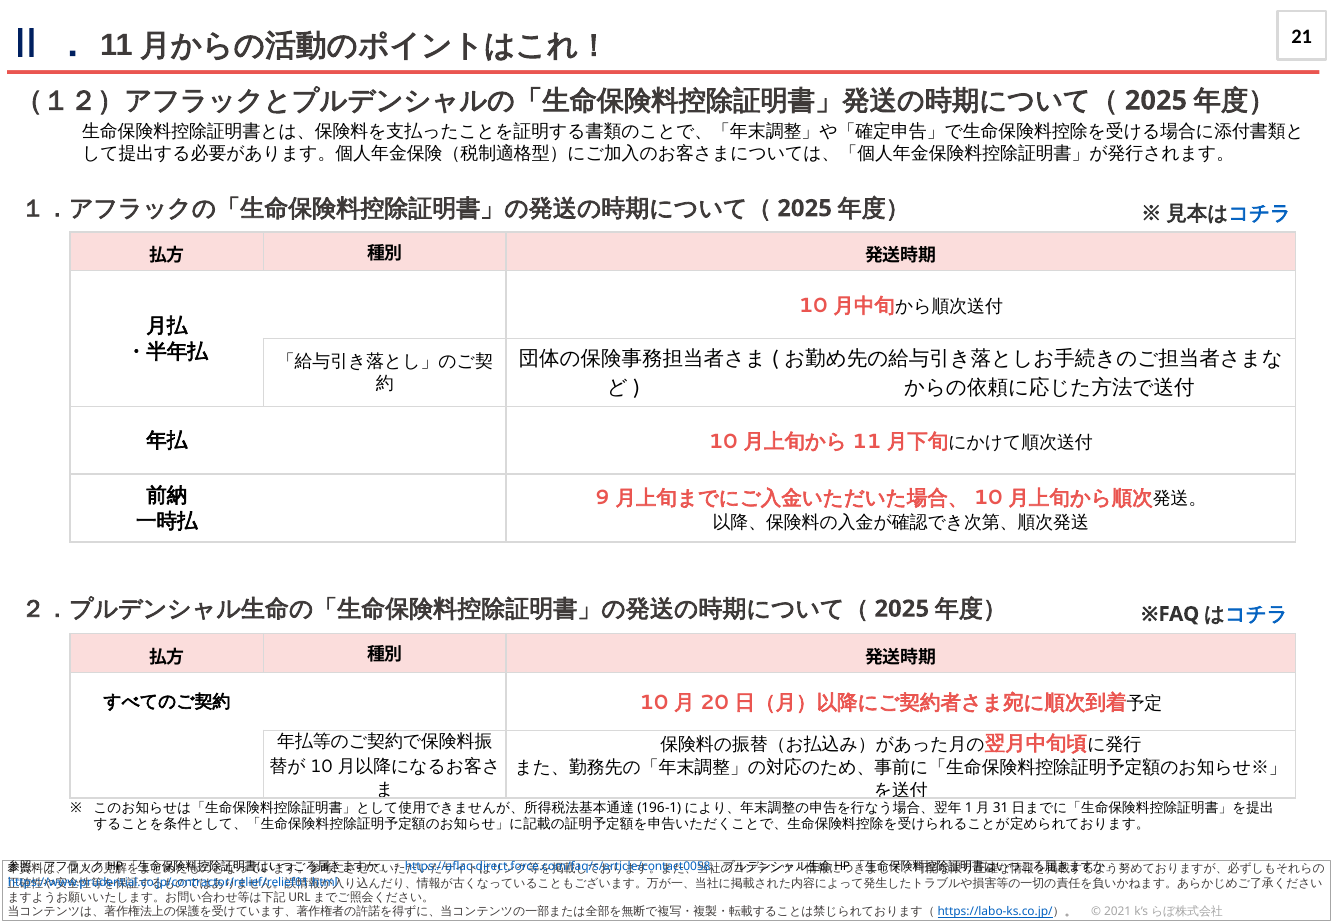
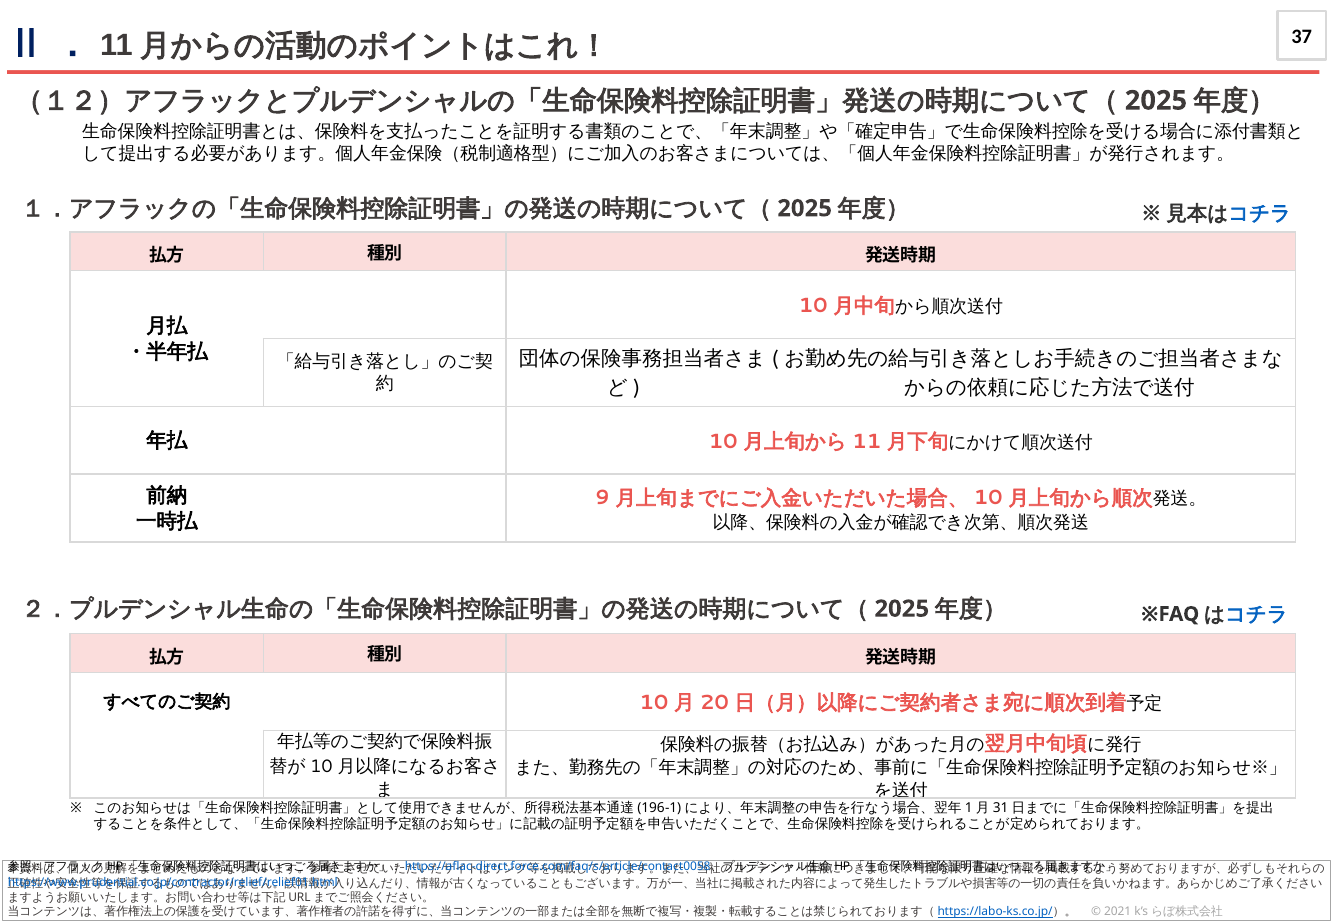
21: 21 -> 37 (1302, 36)
